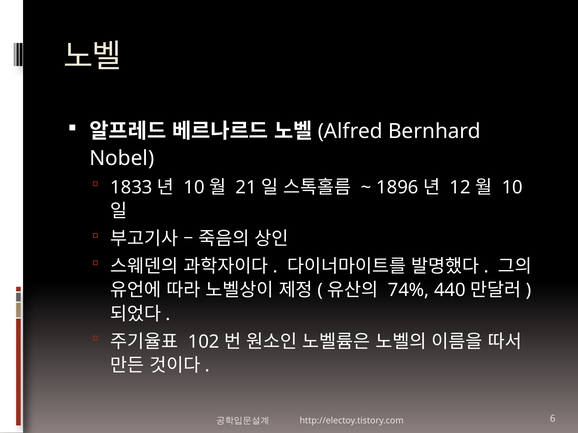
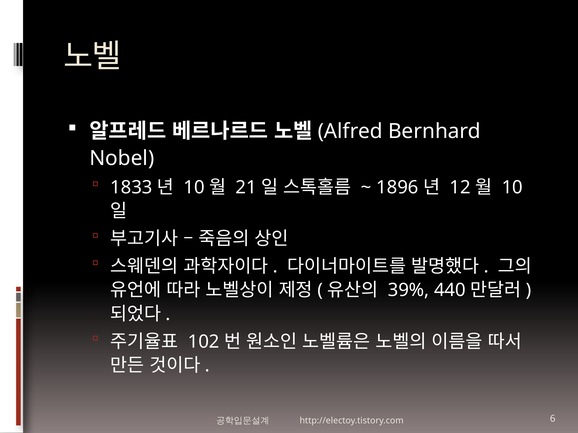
74%: 74% -> 39% (409, 291)
